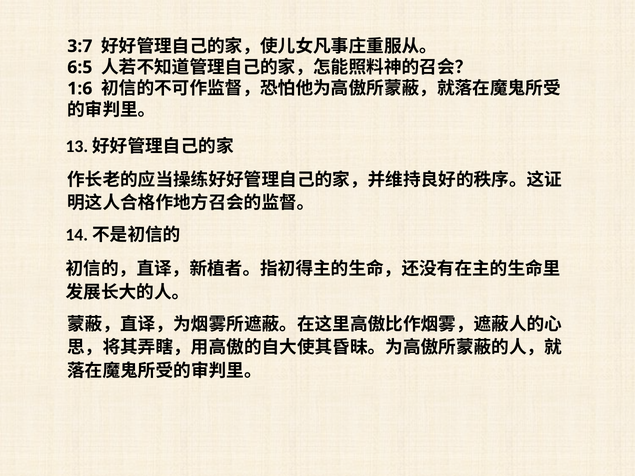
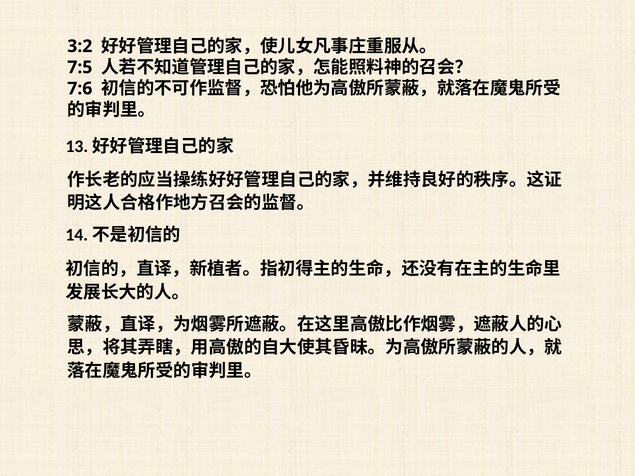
3:7: 3:7 -> 3:2 (80, 46)
6:5: 6:5 -> 7:5 (80, 67)
1:6: 1:6 -> 7:6 (80, 89)
